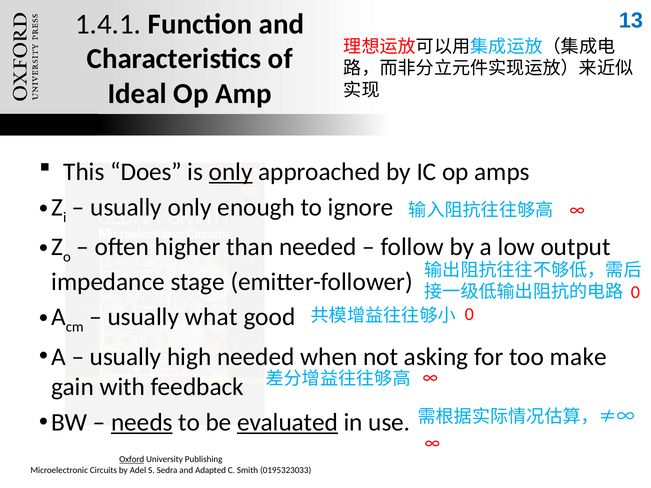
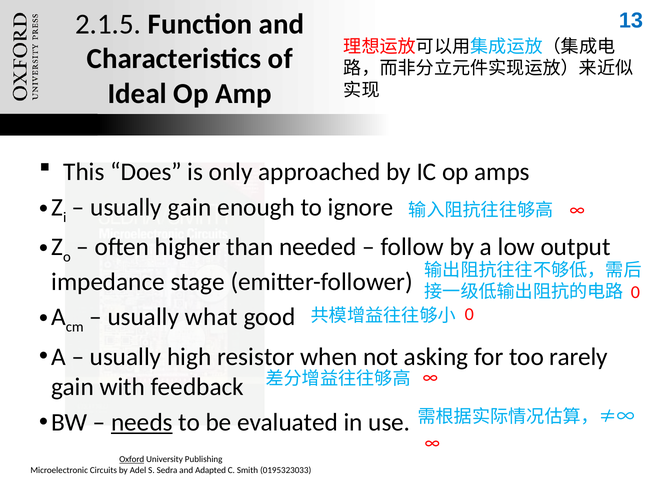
1.4.1: 1.4.1 -> 2.1.5 (108, 24)
only underline: present -> none (231, 172)
usually only: only -> gain (190, 208)
high needed: needed -> resistor (256, 357)
make: make -> rarely (579, 357)
evaluated underline: present -> none (288, 423)
